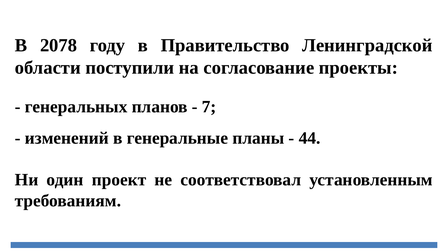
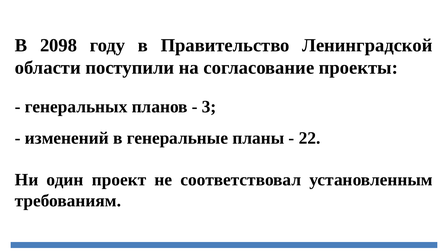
2078: 2078 -> 2098 (59, 45)
7: 7 -> 3 (209, 107)
44: 44 -> 22 (310, 138)
